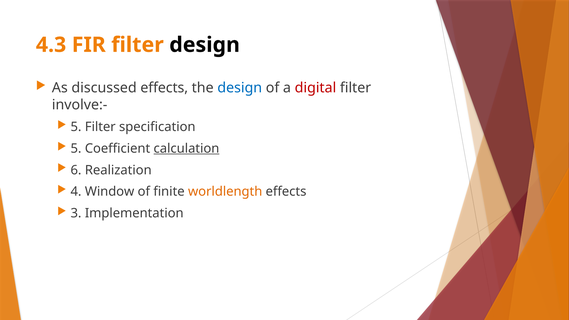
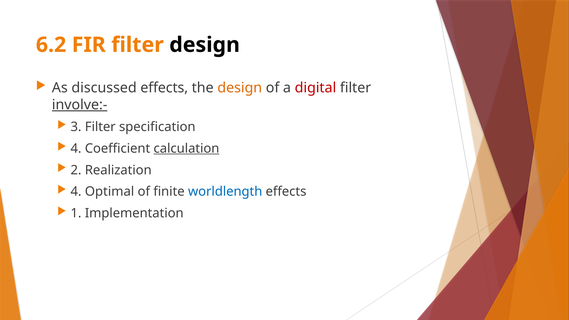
4.3: 4.3 -> 6.2 (51, 45)
design colour: blue -> orange (240, 88)
involve:- underline: none -> present (80, 105)
5: 5 -> 3 (76, 127)
5: 5 -> 4 (76, 149)
6: 6 -> 2 (76, 170)
Window: Window -> Optimal (110, 192)
worldlength colour: orange -> blue (225, 192)
3: 3 -> 1 (76, 213)
